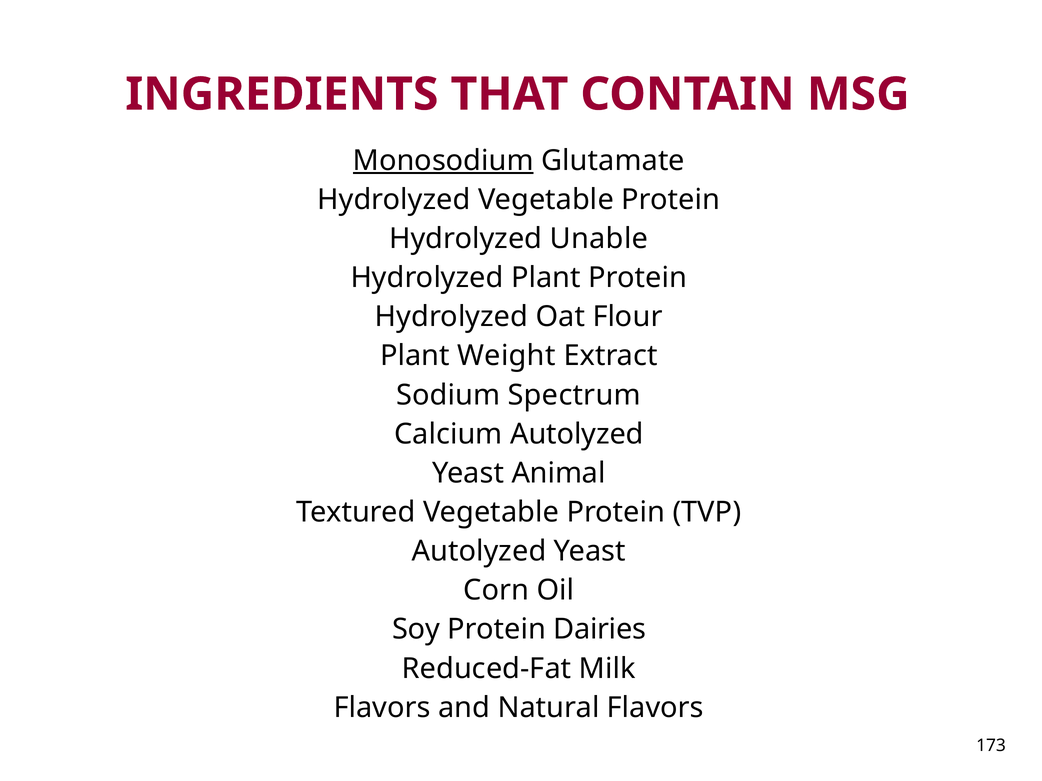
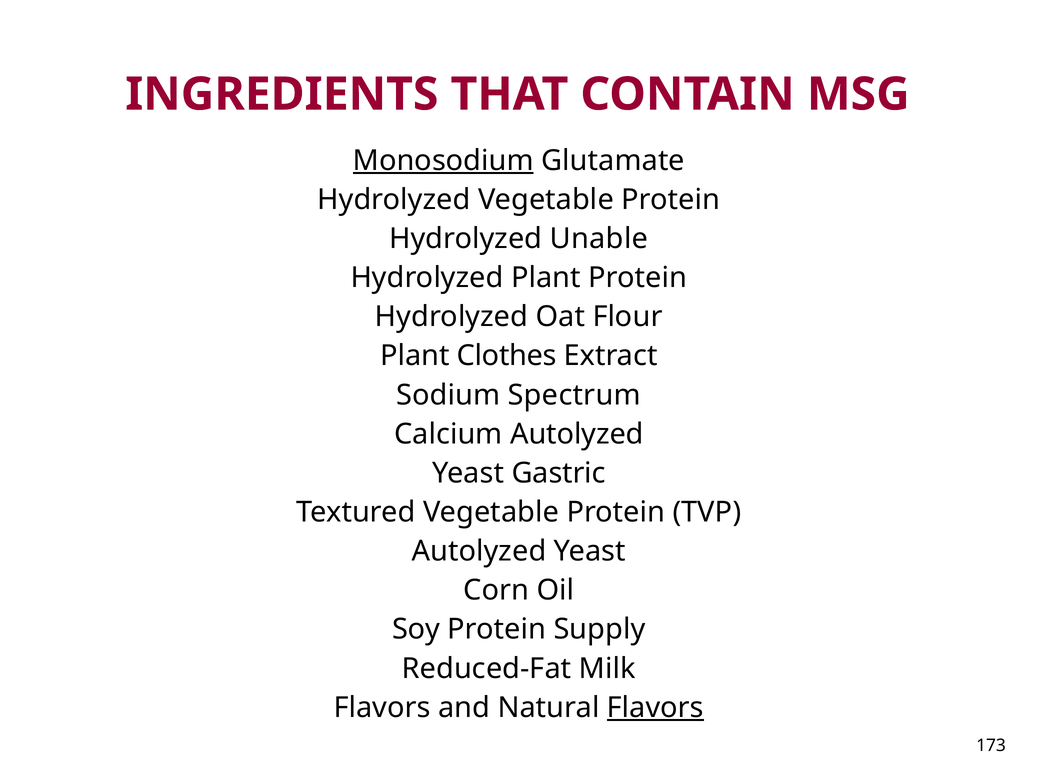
Weight: Weight -> Clothes (507, 356)
Animal: Animal -> Gastric (559, 473)
Dairies: Dairies -> Supply (599, 630)
Flavors underline: none -> present (655, 708)
